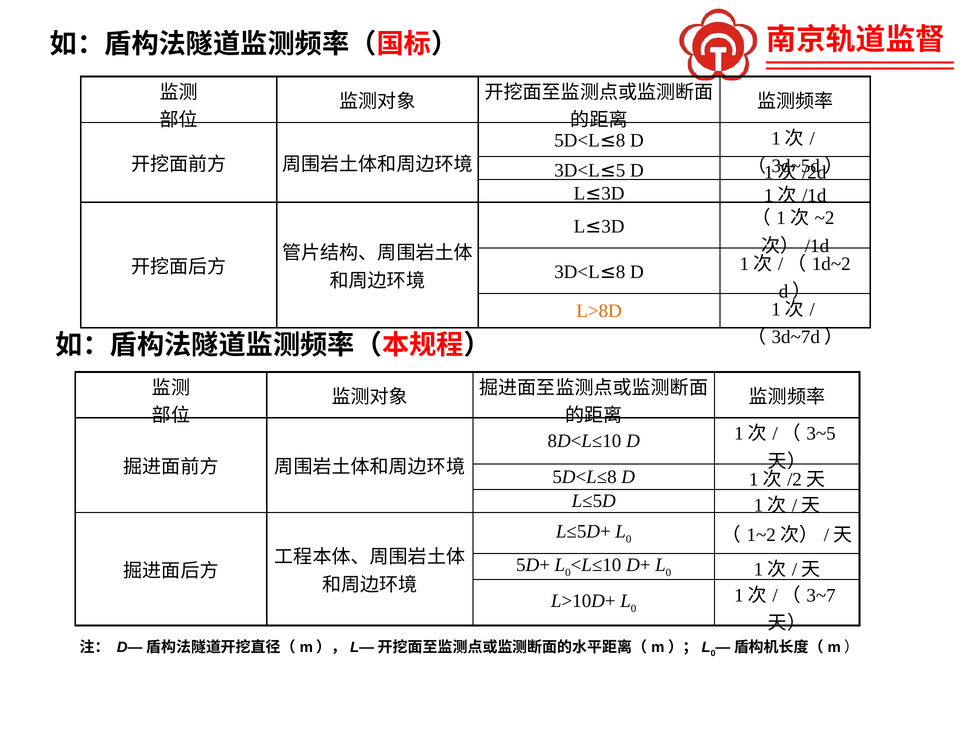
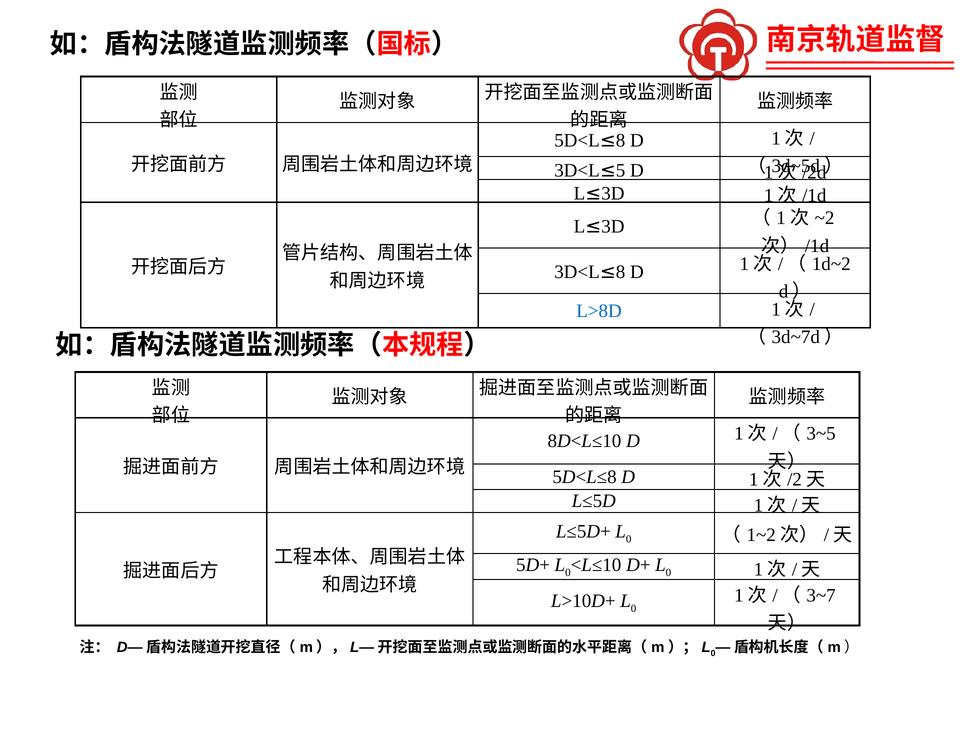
L>8D colour: orange -> blue (599, 311)
